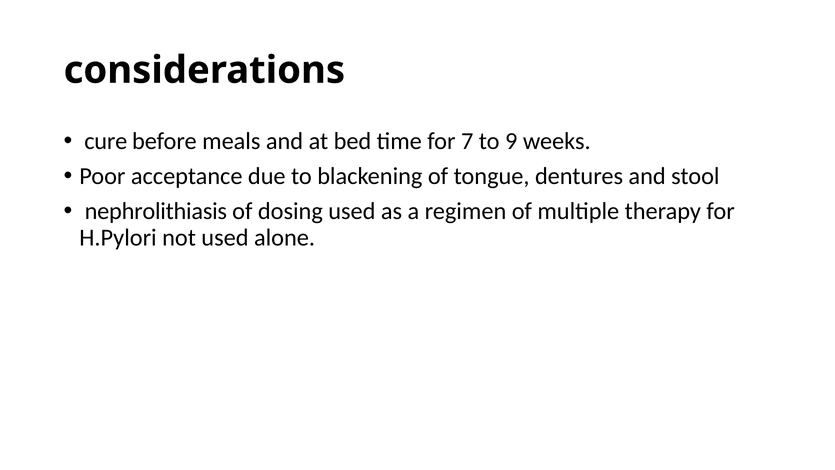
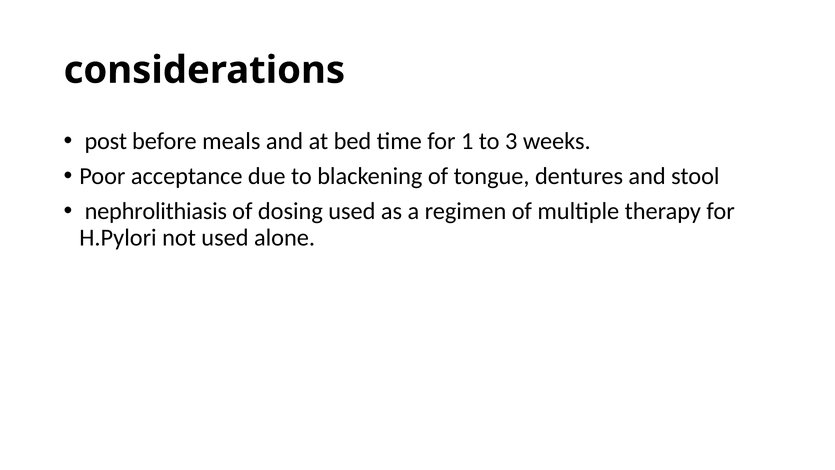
cure: cure -> post (106, 141)
7: 7 -> 1 (467, 141)
9: 9 -> 3 (511, 141)
